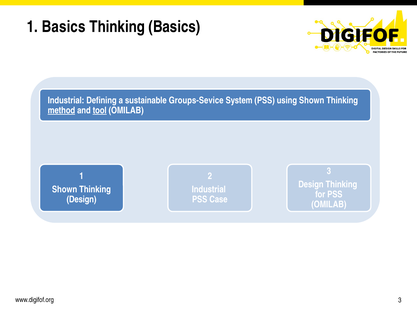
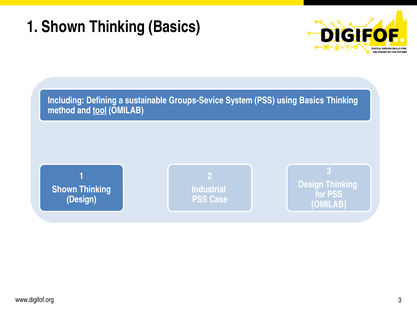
Basics: Basics -> Shown (64, 27)
Industrial: Industrial -> Including (66, 100)
using Shown: Shown -> Basics (312, 100)
method underline: present -> none (61, 110)
